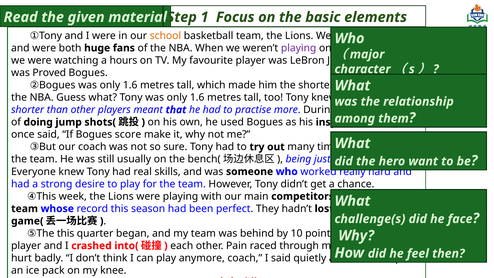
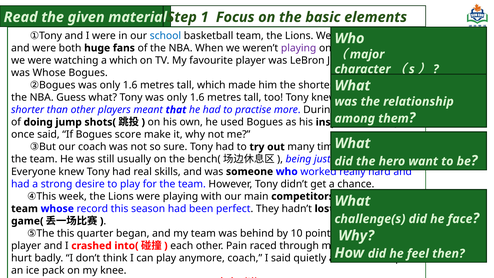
school colour: orange -> blue (165, 36)
a hours: hours -> which (123, 60)
was Proved: Proved -> Whose (49, 73)
